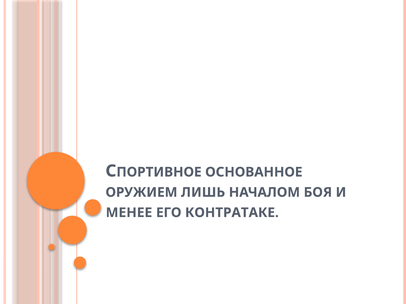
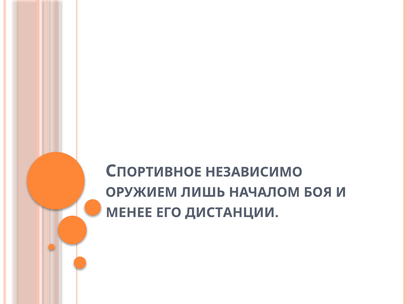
ОСНОВАННОЕ: ОСНОВАННОЕ -> НЕЗАВИСИМО (254, 172)
КОНТРАТАКЕ: КОНТРАТАКЕ -> ДИСТАНЦИИ (232, 213)
